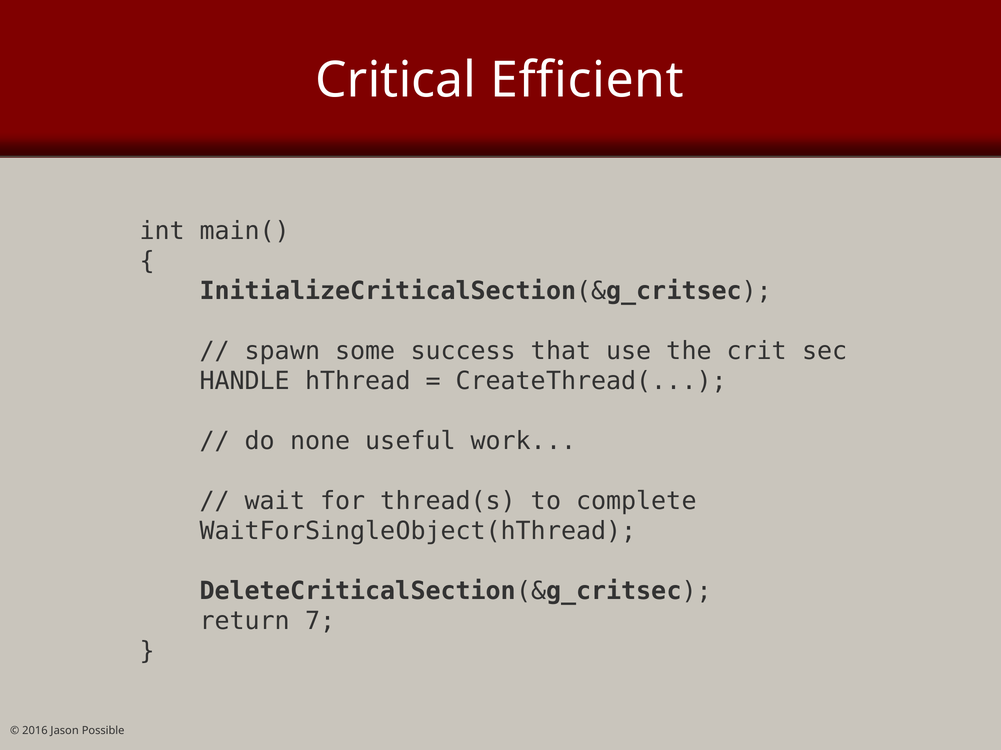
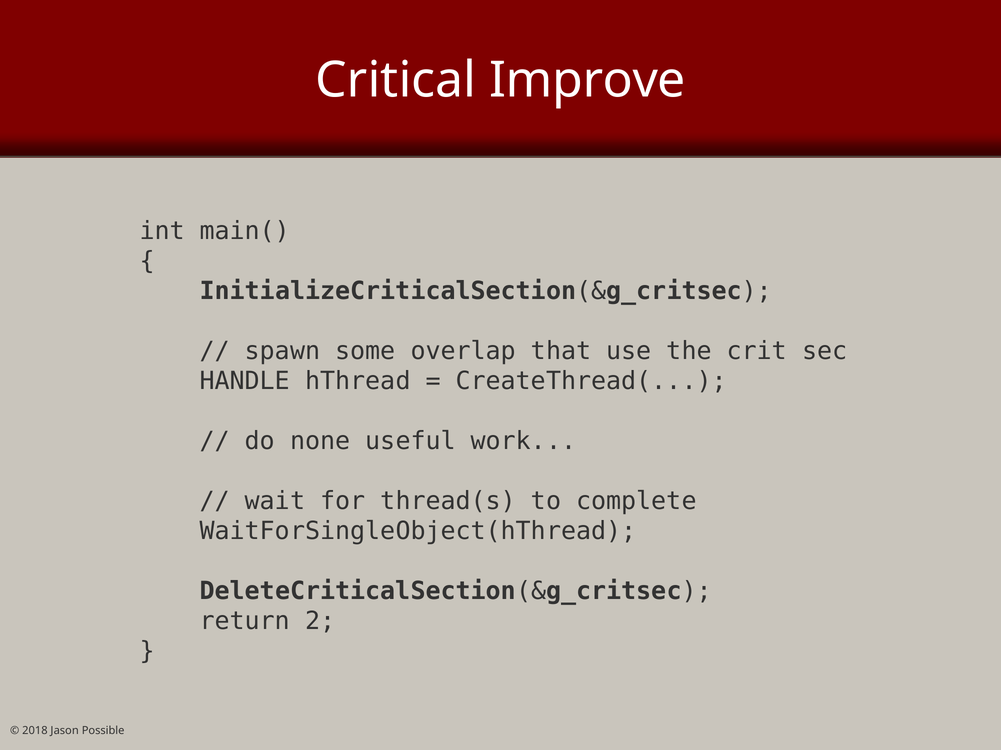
Efficient: Efficient -> Improve (588, 81)
success: success -> overlap (463, 351)
7: 7 -> 2 (320, 622)
2016: 2016 -> 2018 (35, 731)
